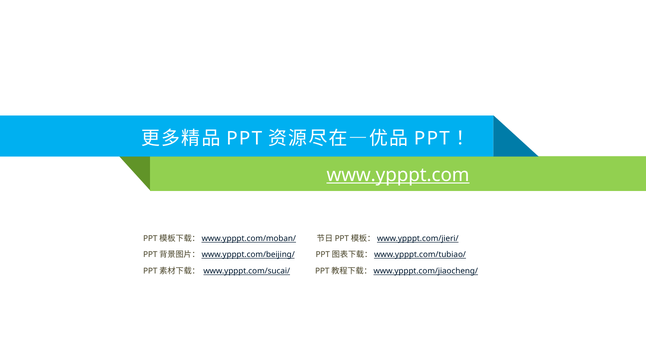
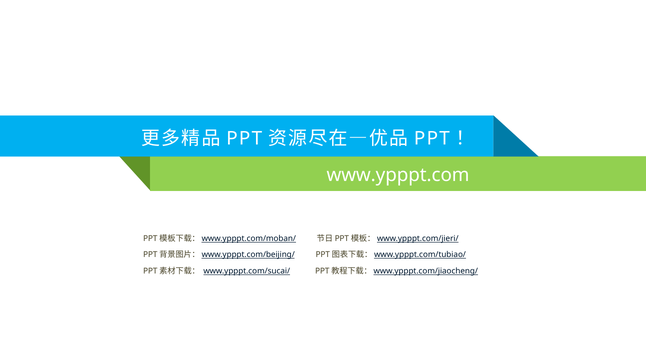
www.ypppt.com underline: present -> none (398, 175)
